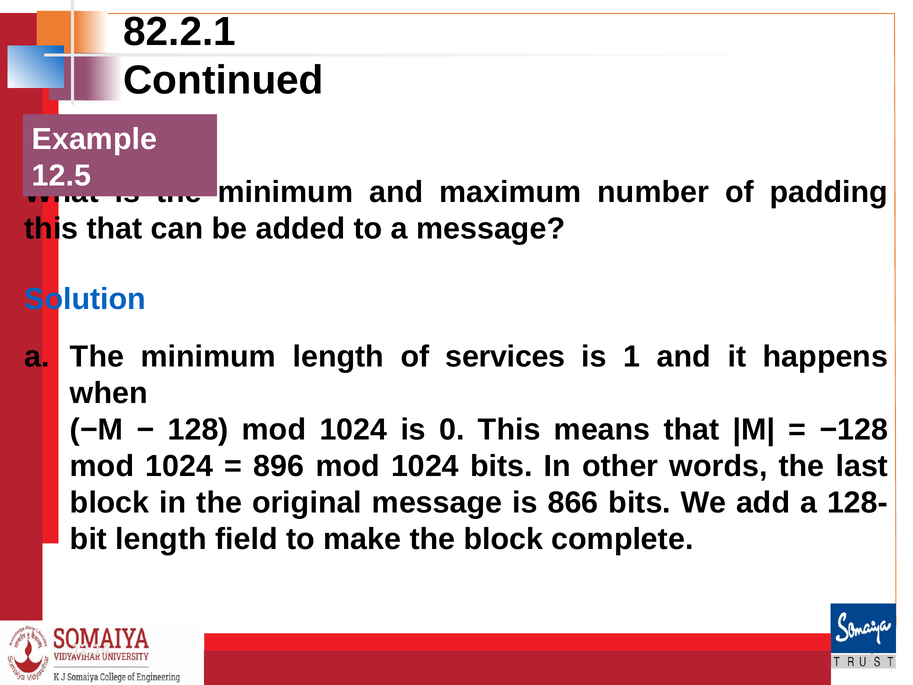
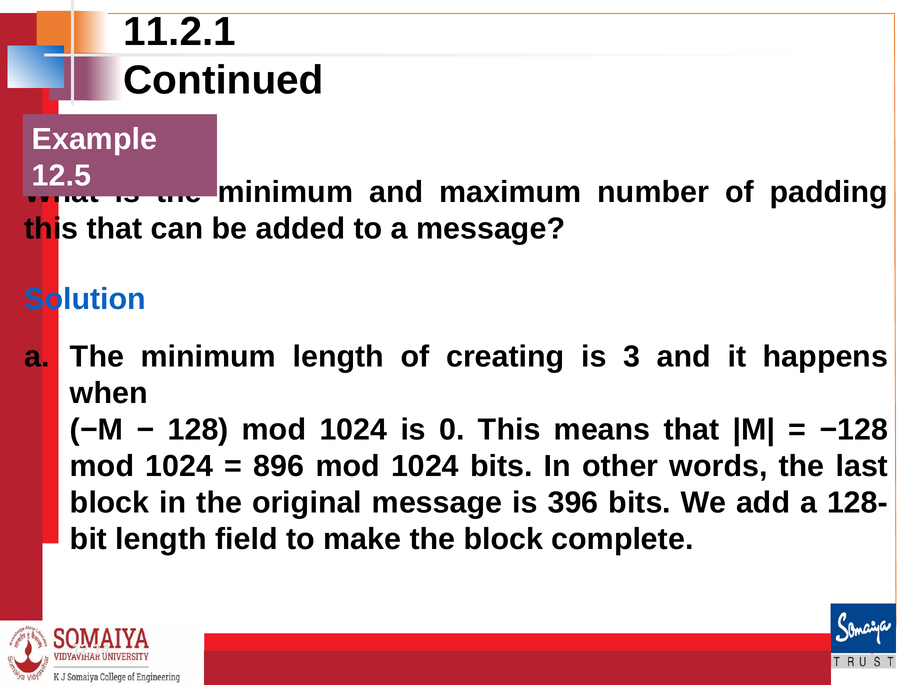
82.2.1: 82.2.1 -> 11.2.1 (180, 32)
services: services -> creating (505, 357)
1: 1 -> 3 (632, 357)
866: 866 -> 396 (573, 503)
